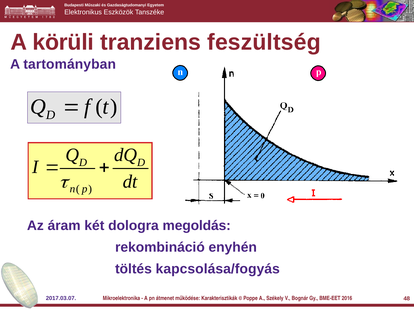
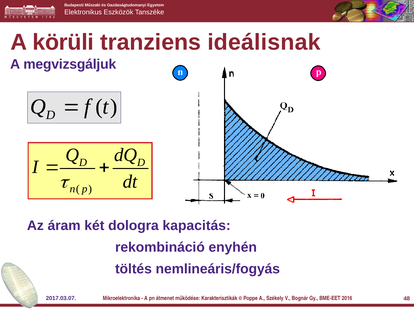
feszültség: feszültség -> ideálisnak (264, 42)
tartományban: tartományban -> megvizsgáljuk (70, 64)
megoldás: megoldás -> kapacitás (197, 226)
kapcsolása/fogyás: kapcsolása/fogyás -> nemlineáris/fogyás (218, 269)
